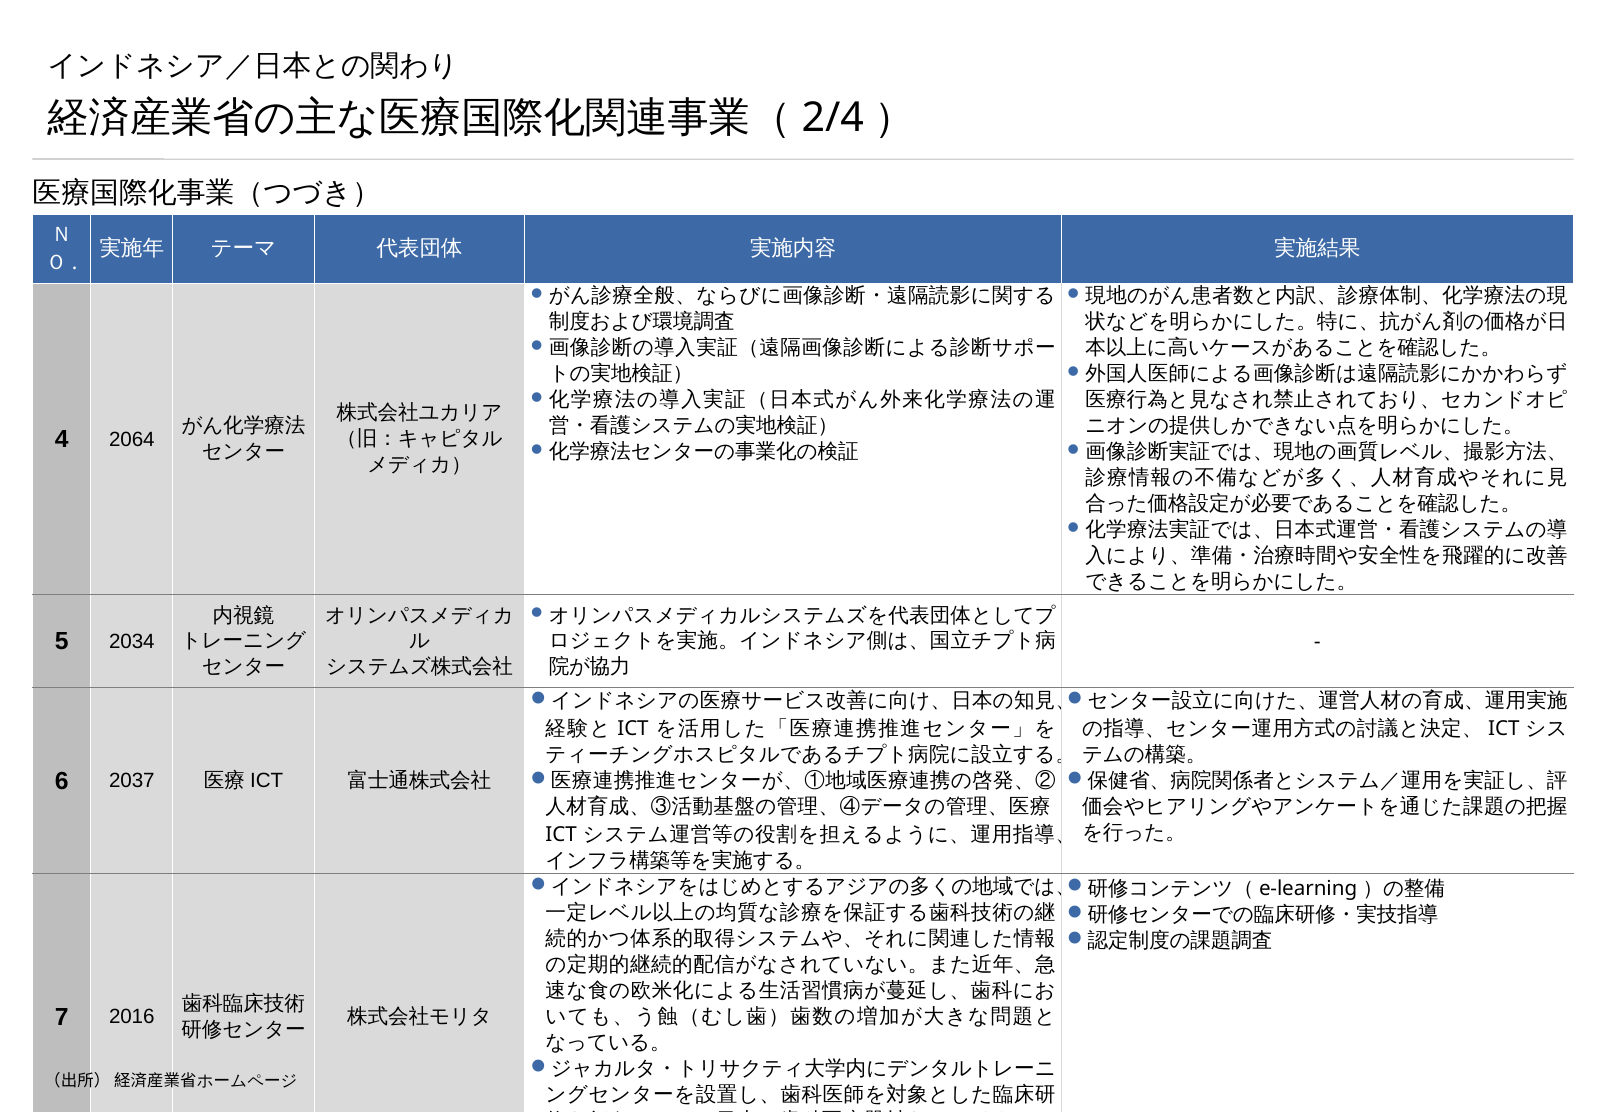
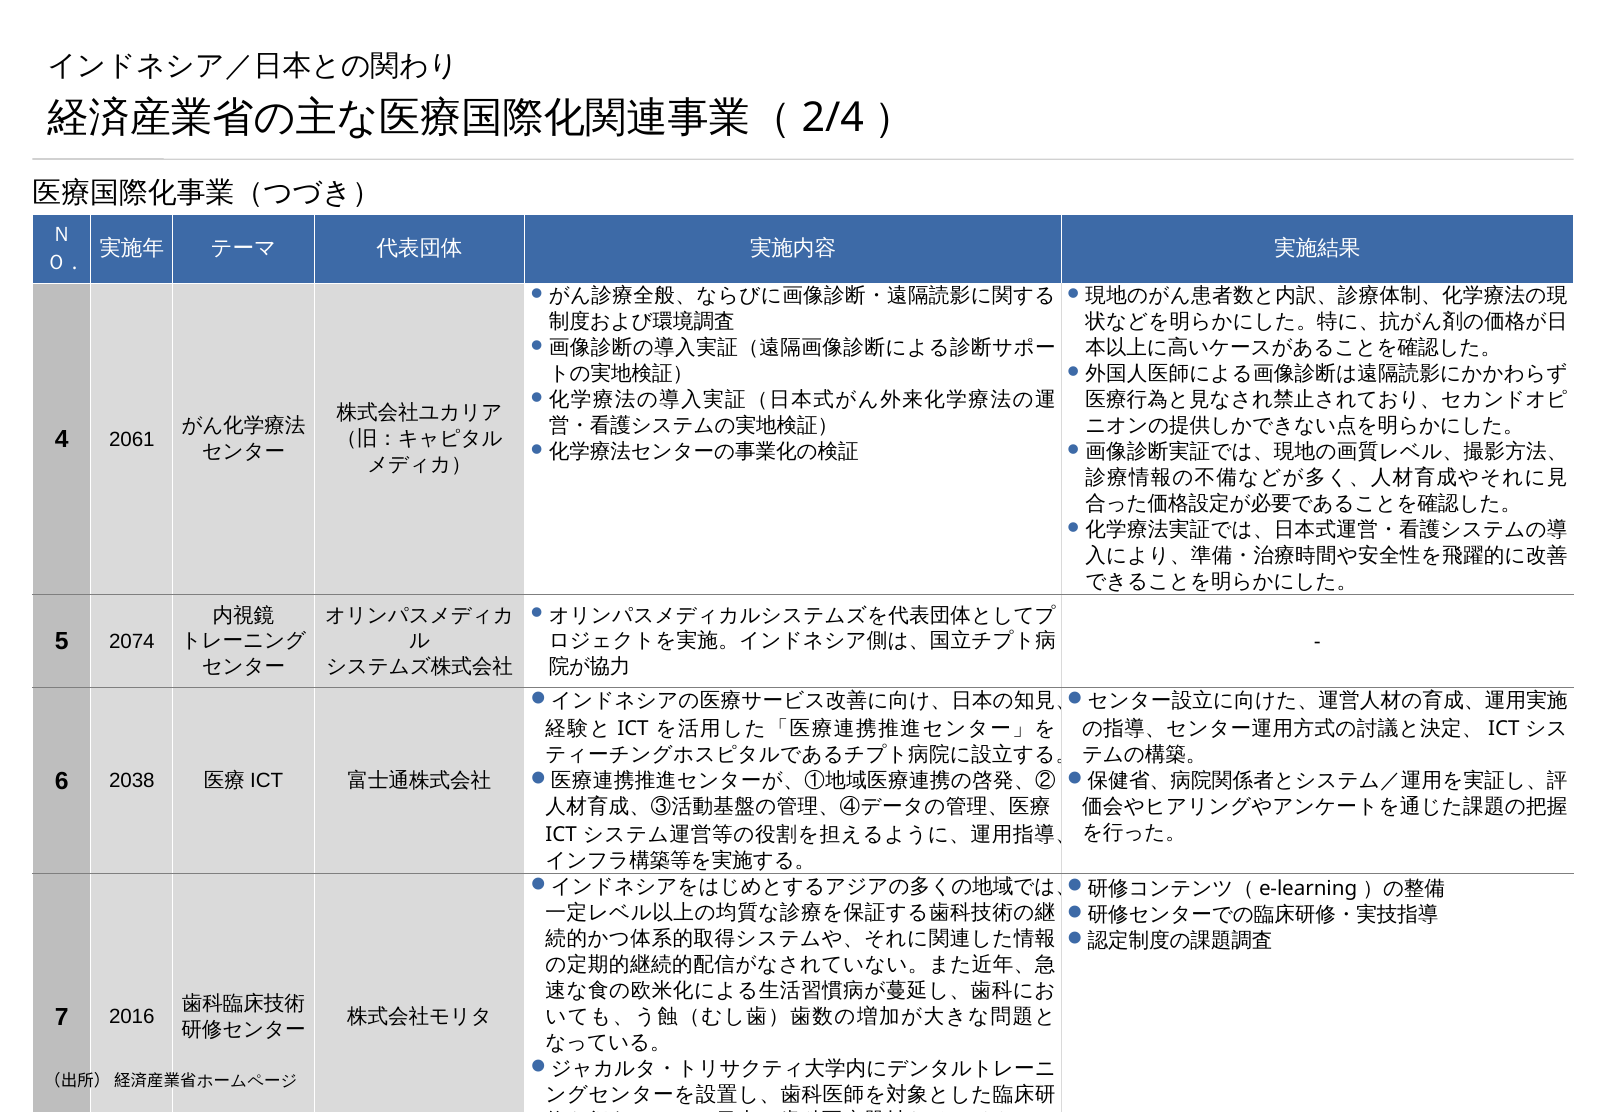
2064: 2064 -> 2061 (132, 439)
2034: 2034 -> 2074 (132, 641)
2037: 2037 -> 2038 (132, 781)
